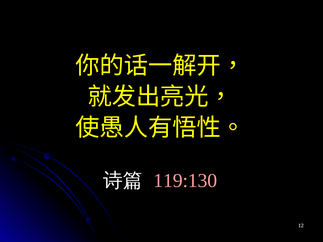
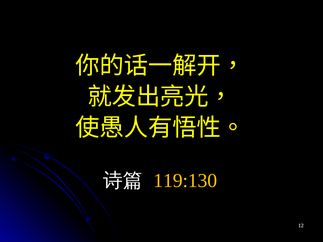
119:130 colour: pink -> yellow (185, 181)
